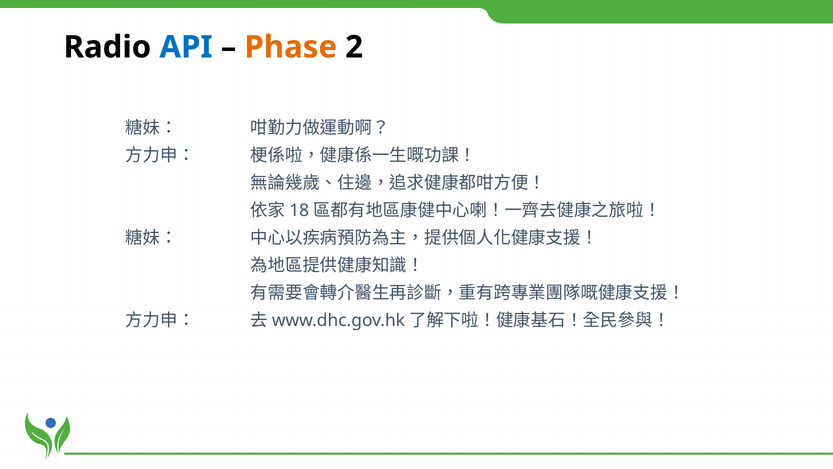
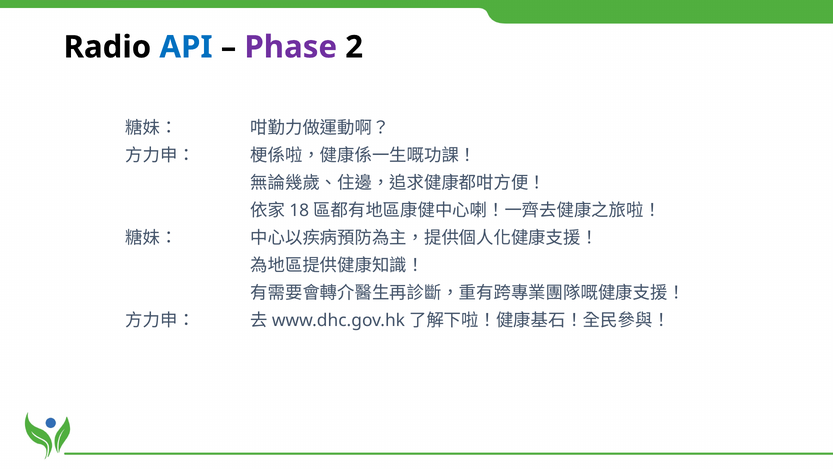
Phase colour: orange -> purple (291, 47)
